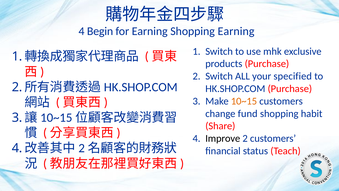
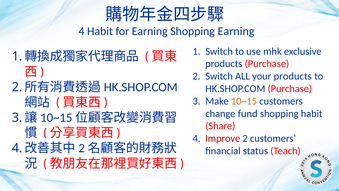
4 Begin: Begin -> Habit (100, 31)
your specified: specified -> products (293, 76)
Improve colour: black -> red (223, 138)
